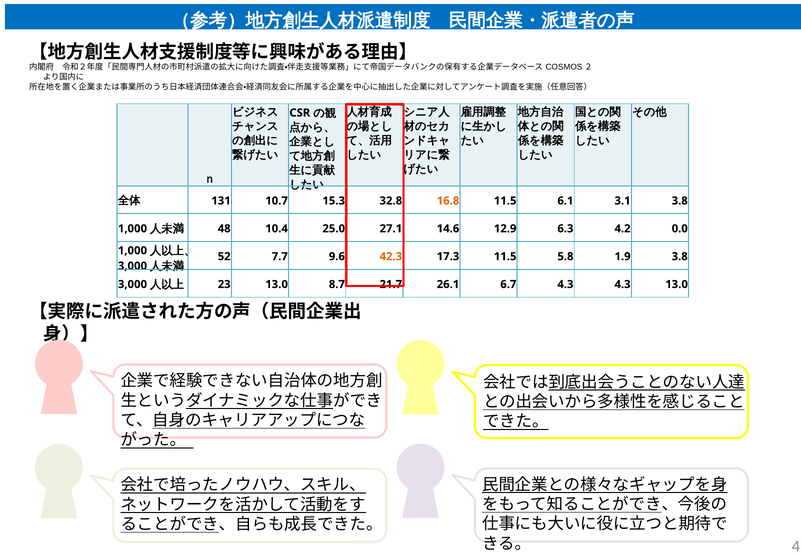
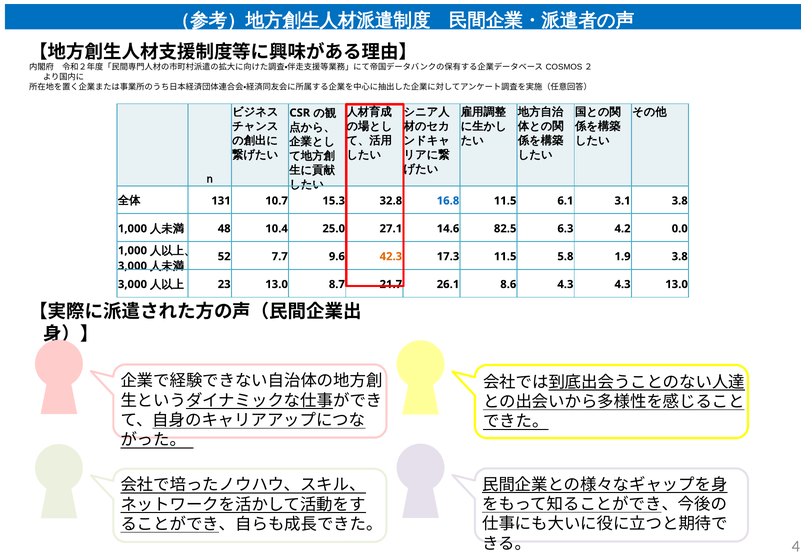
16.8 colour: orange -> blue (448, 201)
12.9: 12.9 -> 82.5 (505, 229)
6.7: 6.7 -> 8.6 (508, 285)
